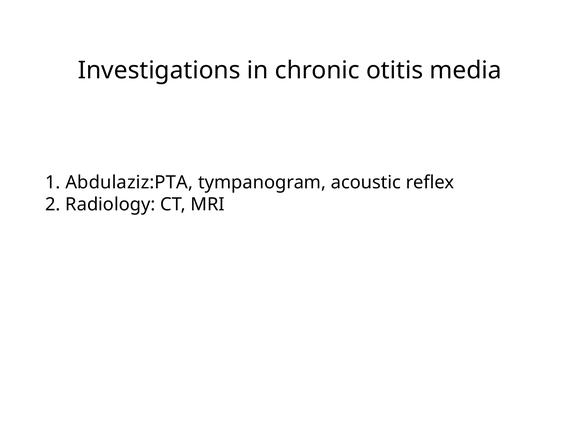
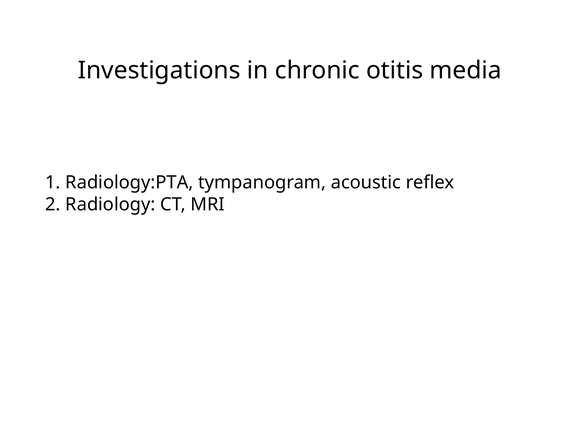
Abdulaziz:PTA: Abdulaziz:PTA -> Radiology:PTA (129, 183)
